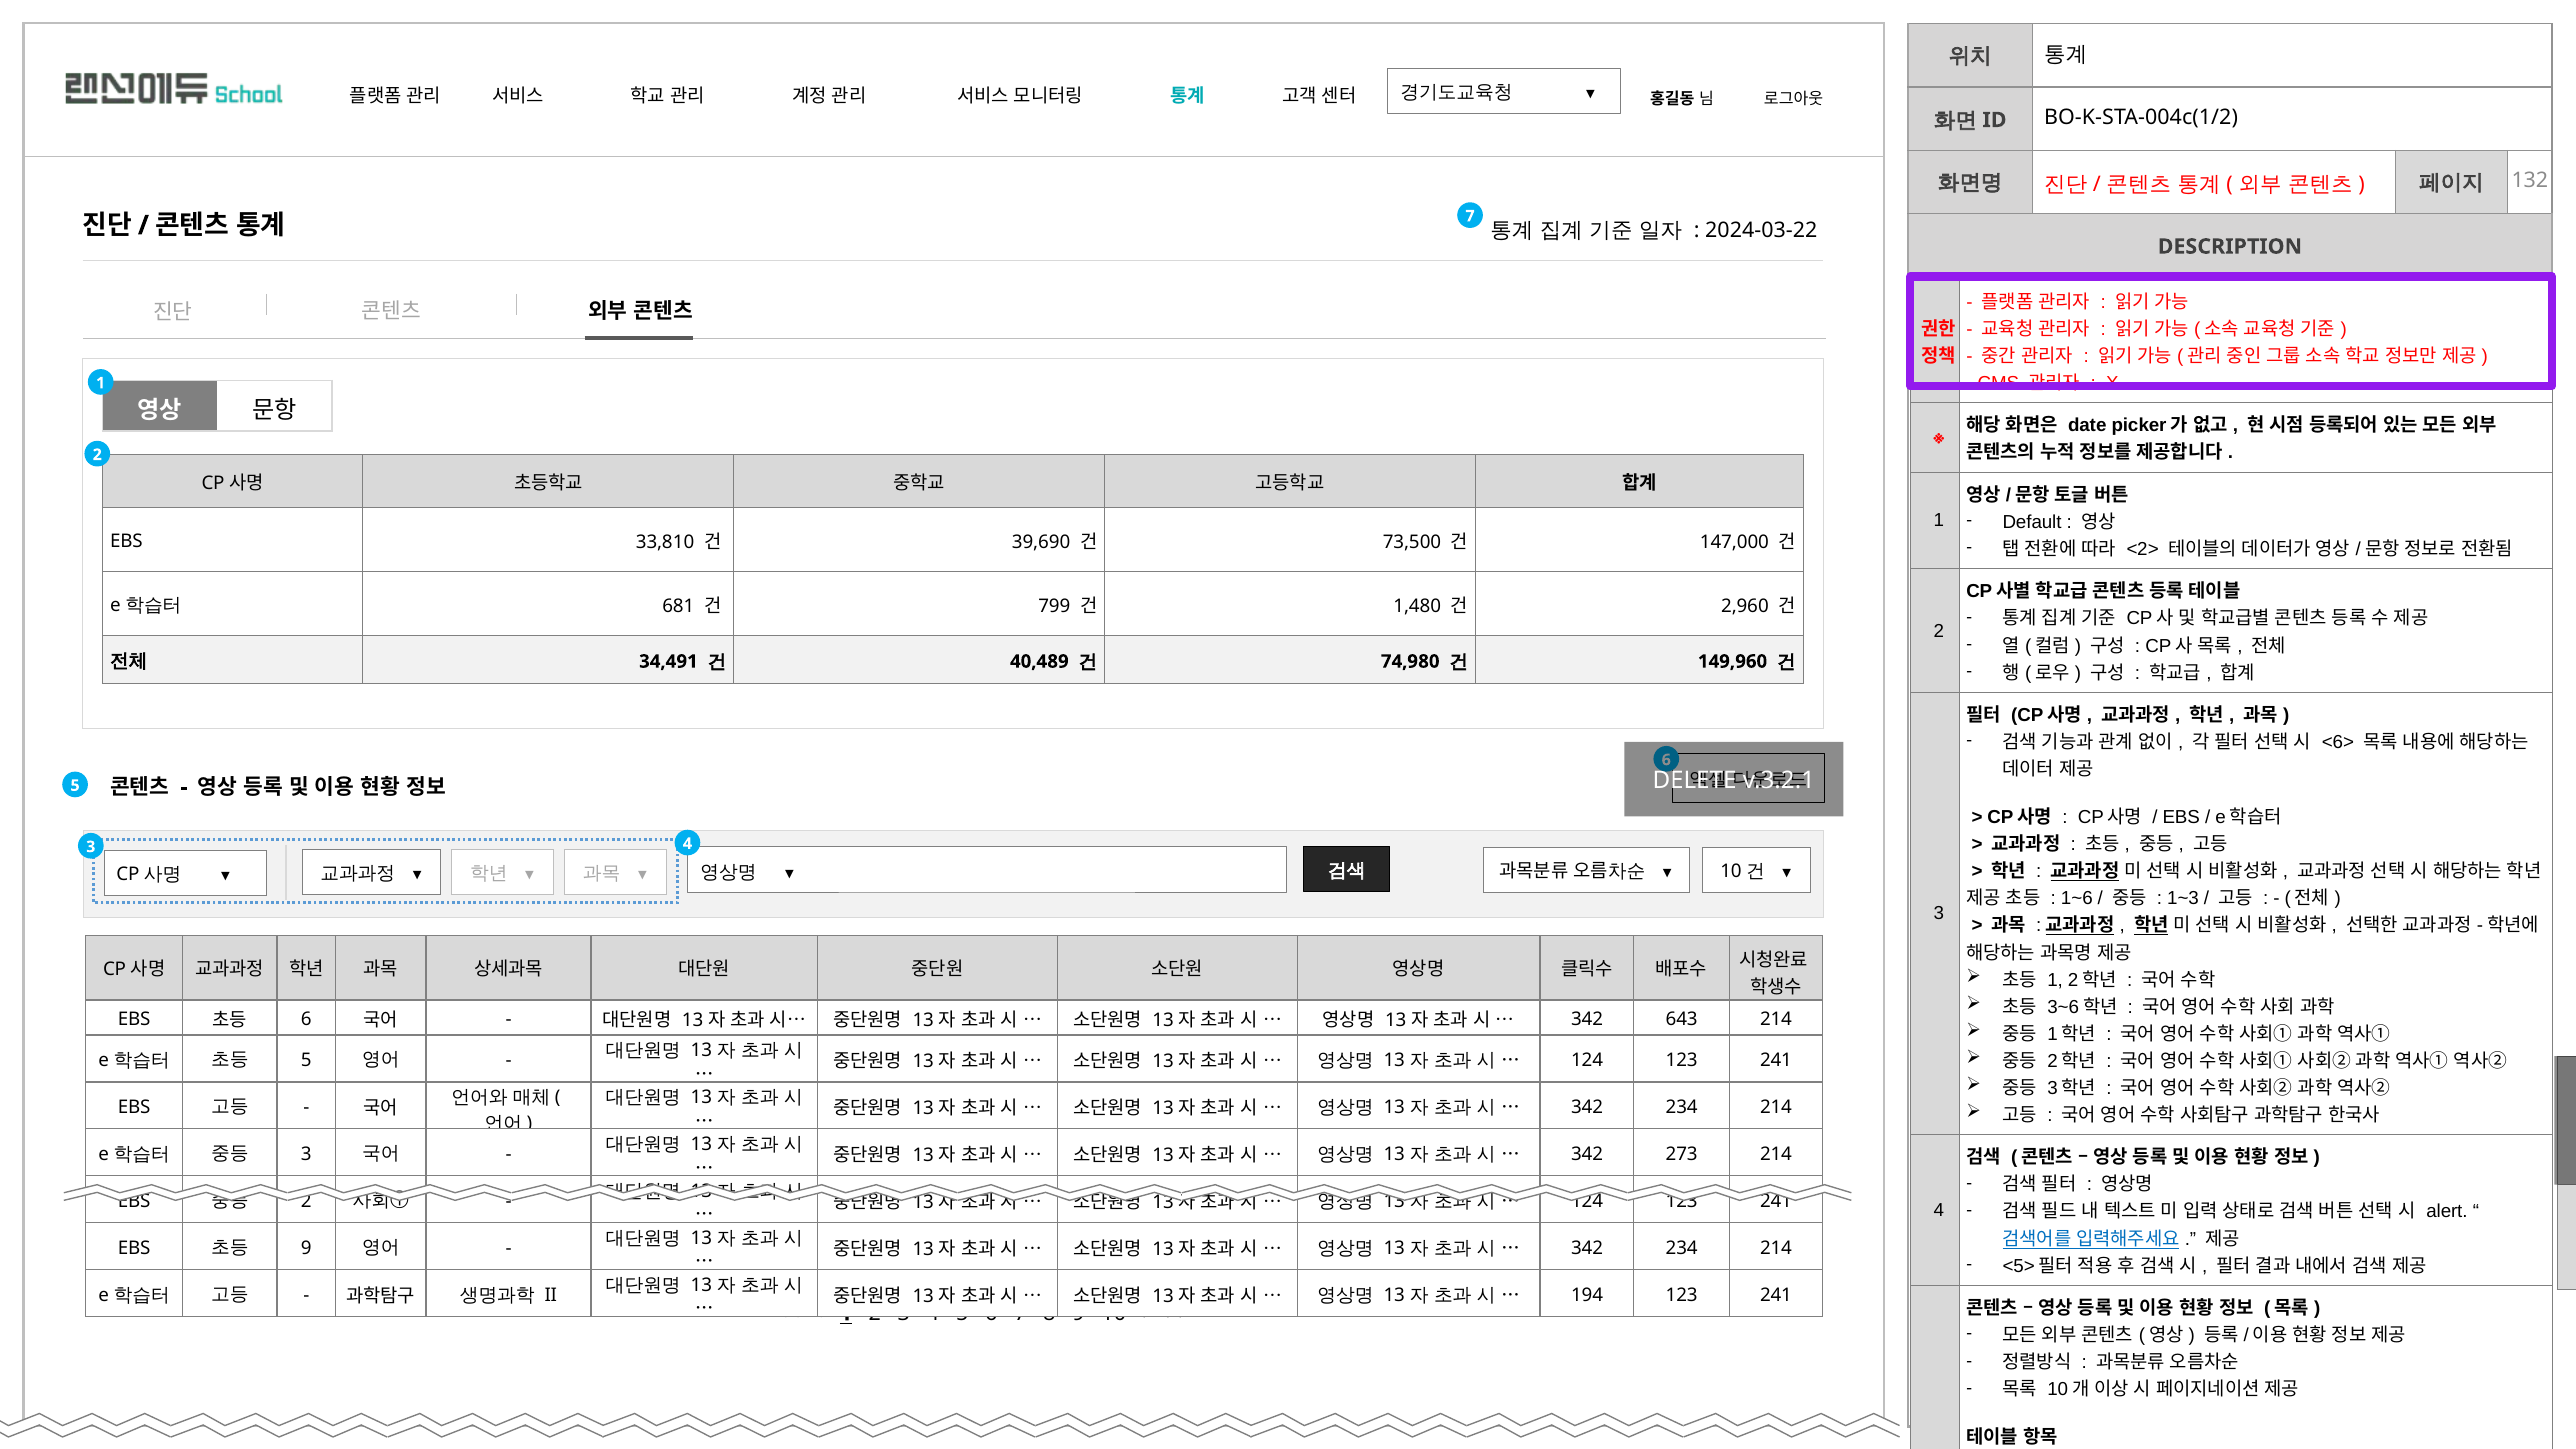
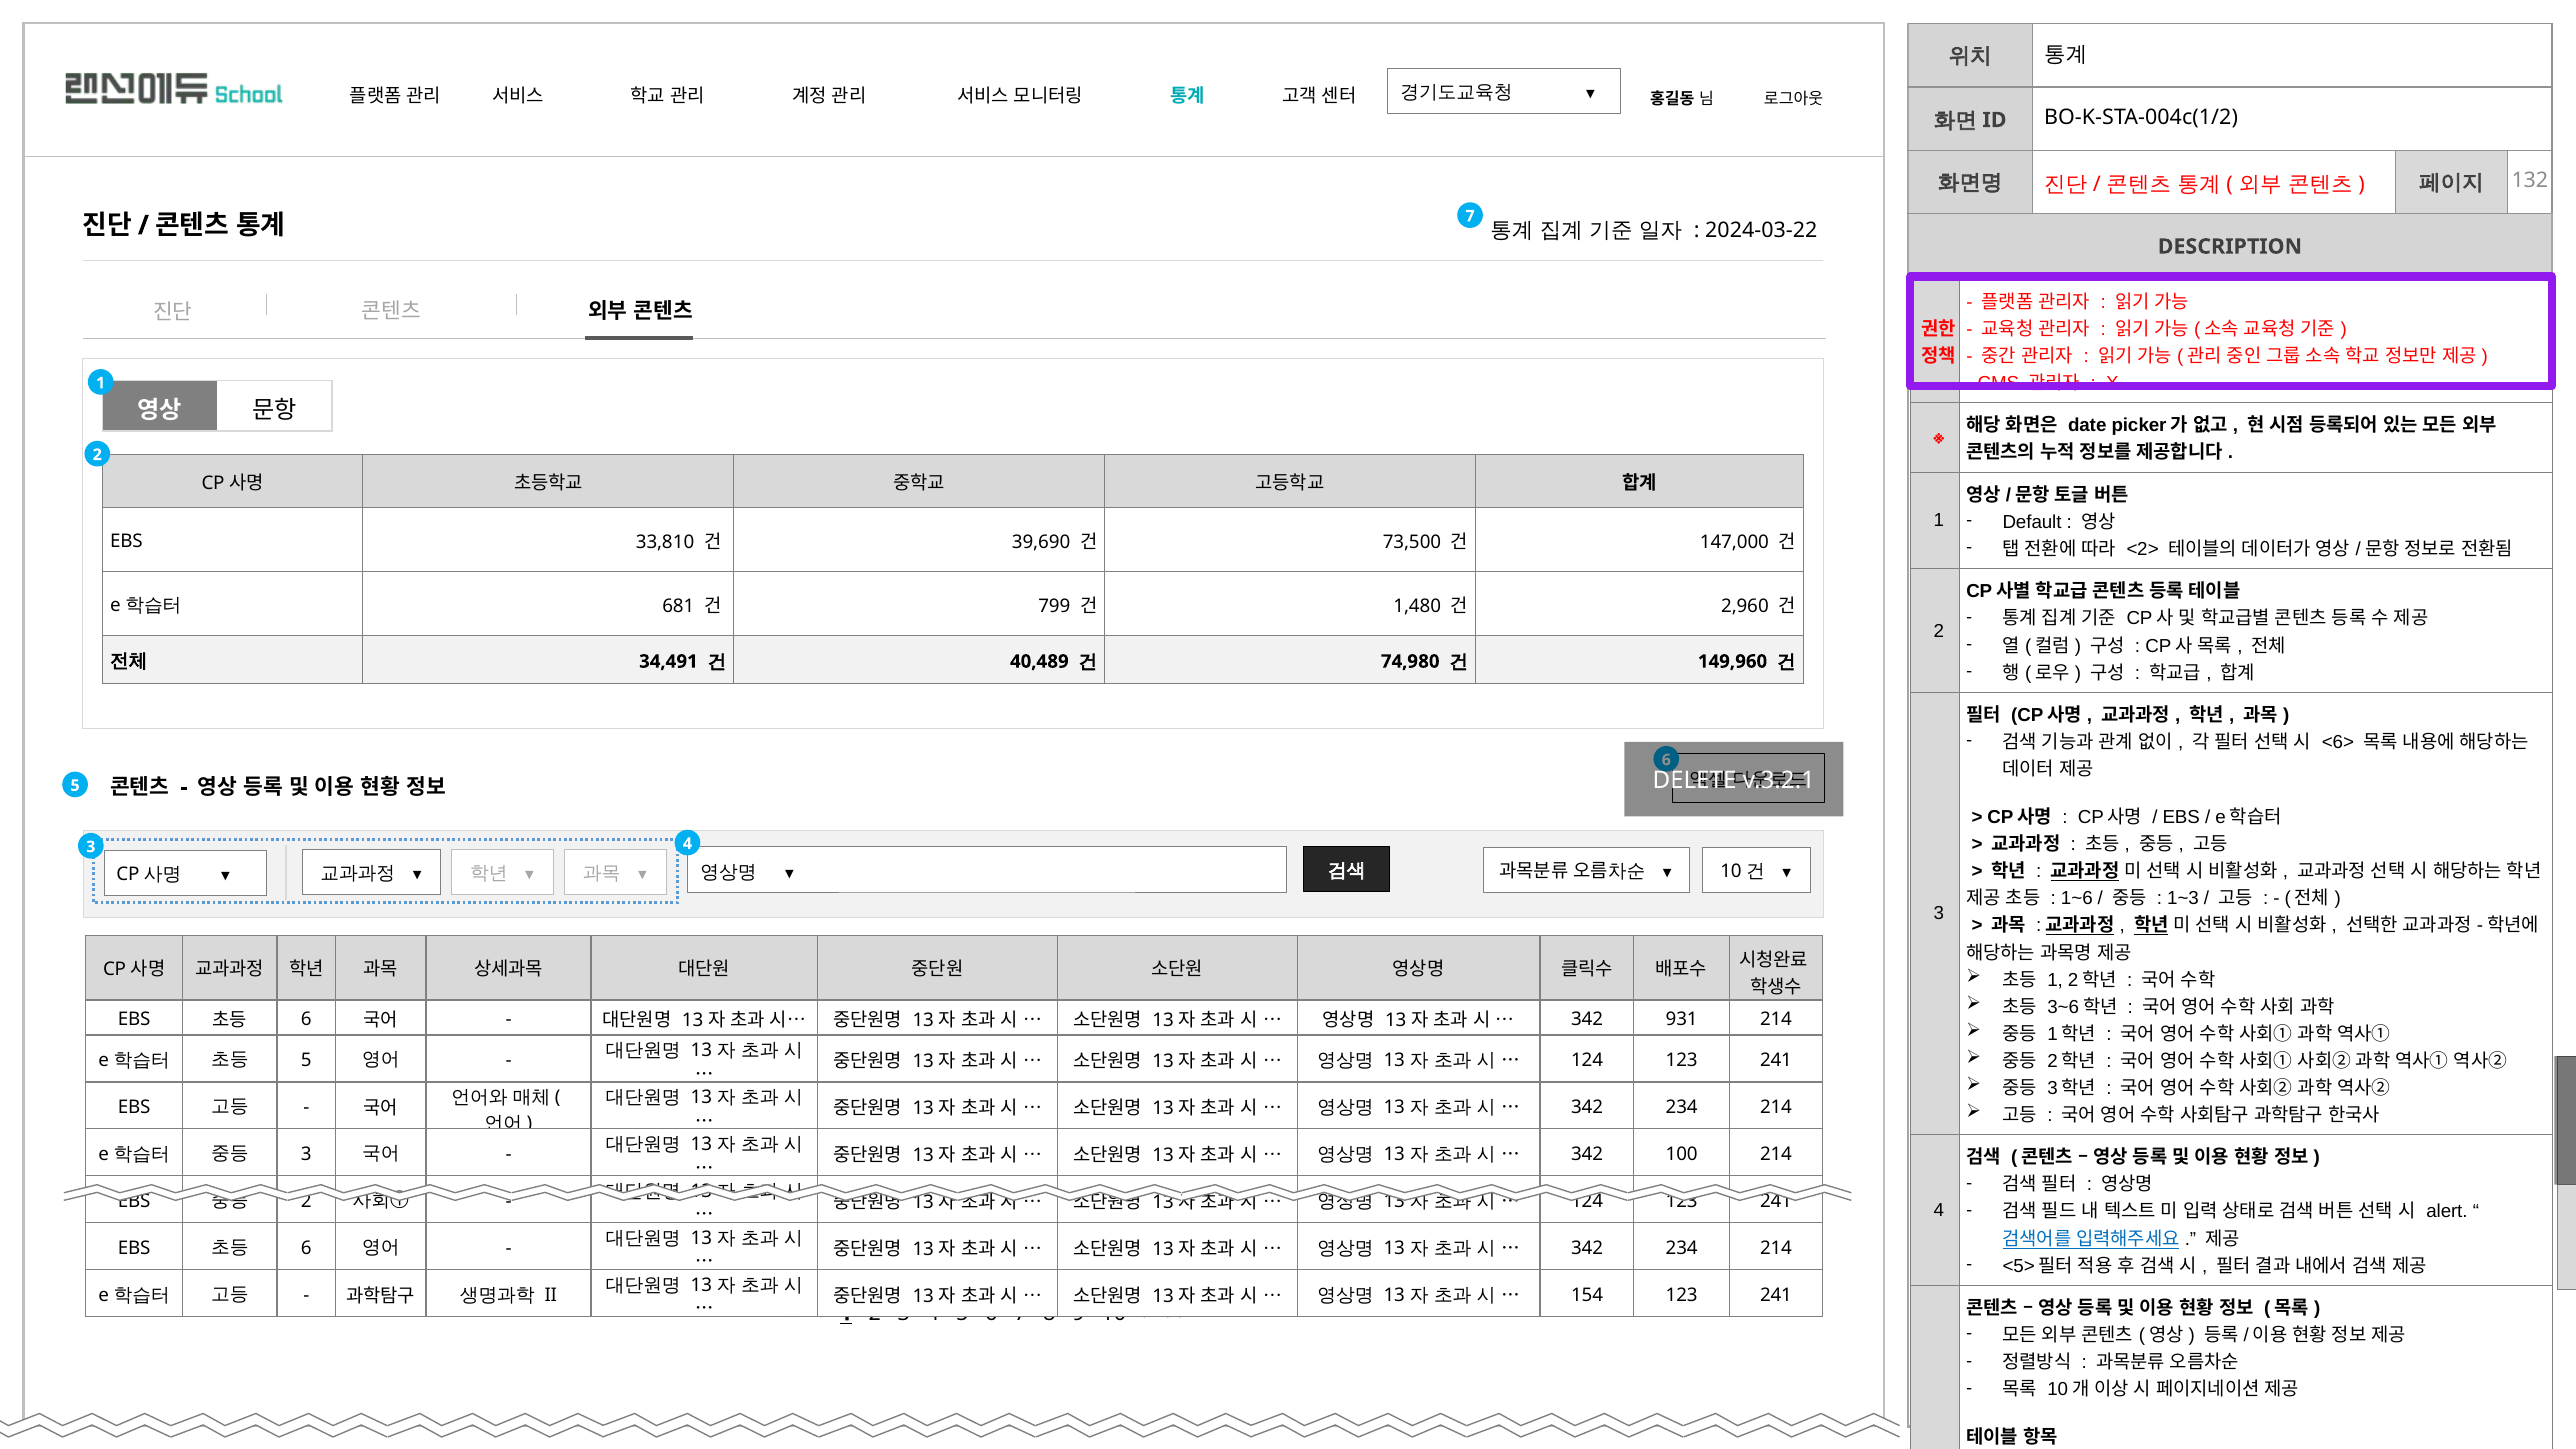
643: 643 -> 931 (1682, 1019)
273: 273 -> 100 (1682, 1154)
9: 9 -> 6 (306, 1248)
194: 194 -> 154 (1587, 1295)
